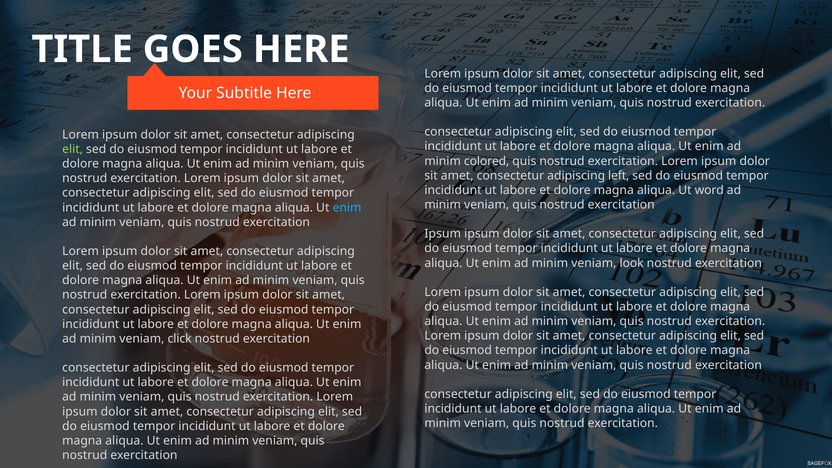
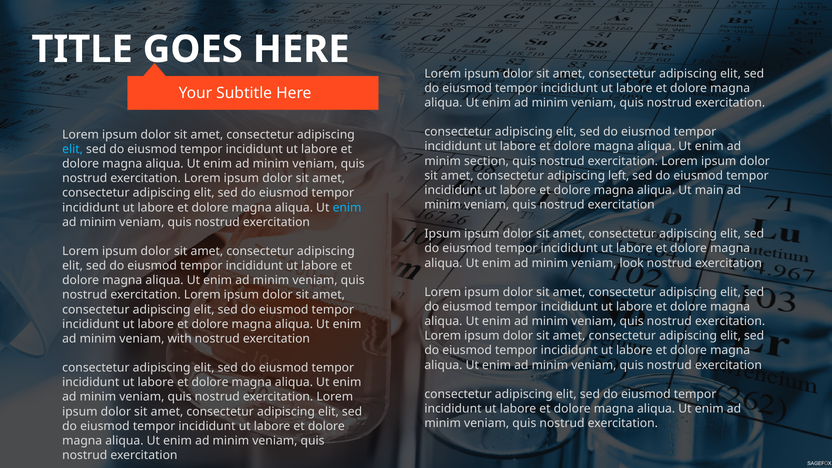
elit colour: light green -> light blue (73, 149)
colored: colored -> section (487, 161)
word: word -> main (709, 190)
click: click -> with (180, 339)
